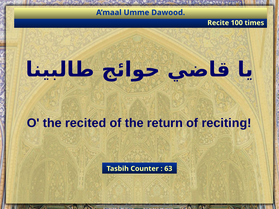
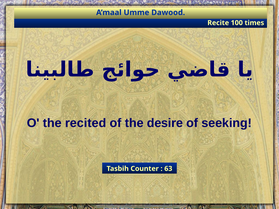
return: return -> desire (165, 123)
reciting: reciting -> seeking (227, 123)
